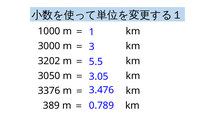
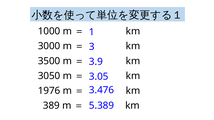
3202: 3202 -> 3500 (49, 61)
5.5: 5.5 -> 3.9 (96, 62)
3376: 3376 -> 1976 (49, 91)
0.789: 0.789 -> 5.389 (101, 106)
